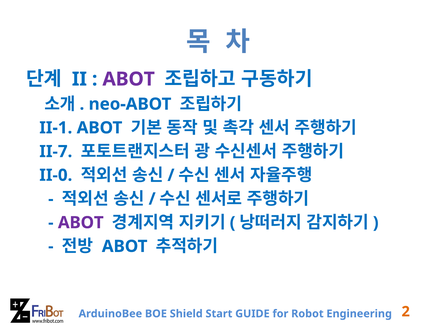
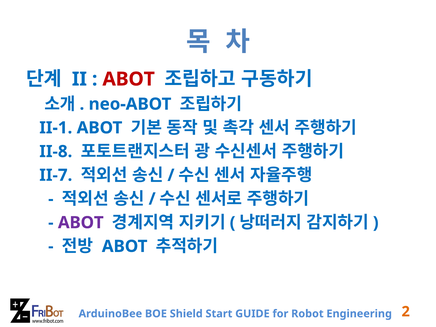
ABOT colour: purple -> red (129, 79)
II-7: II-7 -> II-8 (56, 152)
II-0: II-0 -> II-7 (56, 175)
